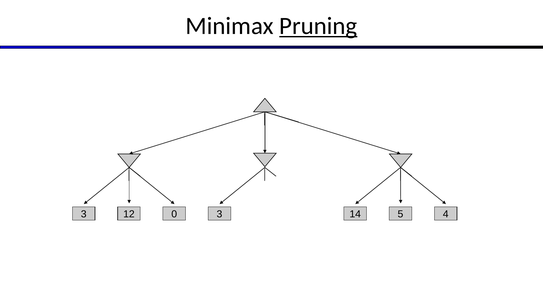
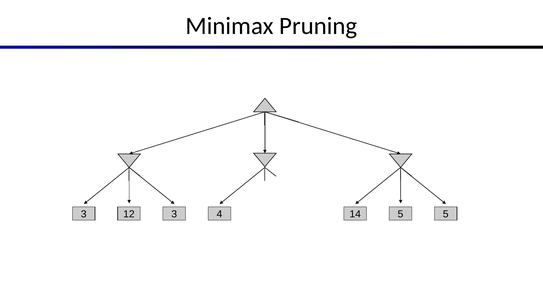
Pruning underline: present -> none (318, 26)
12 0: 0 -> 3 (174, 215)
3 3: 3 -> 4 (219, 215)
5 4: 4 -> 5 (446, 215)
